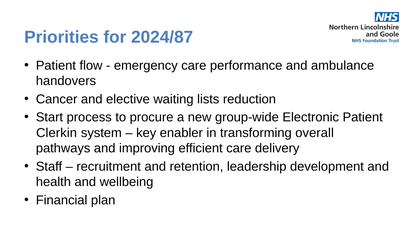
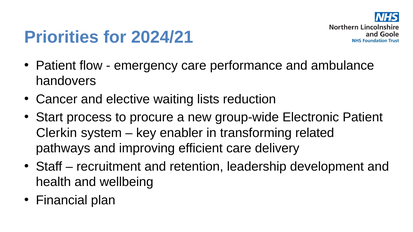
2024/87: 2024/87 -> 2024/21 (162, 37)
overall: overall -> related (315, 133)
